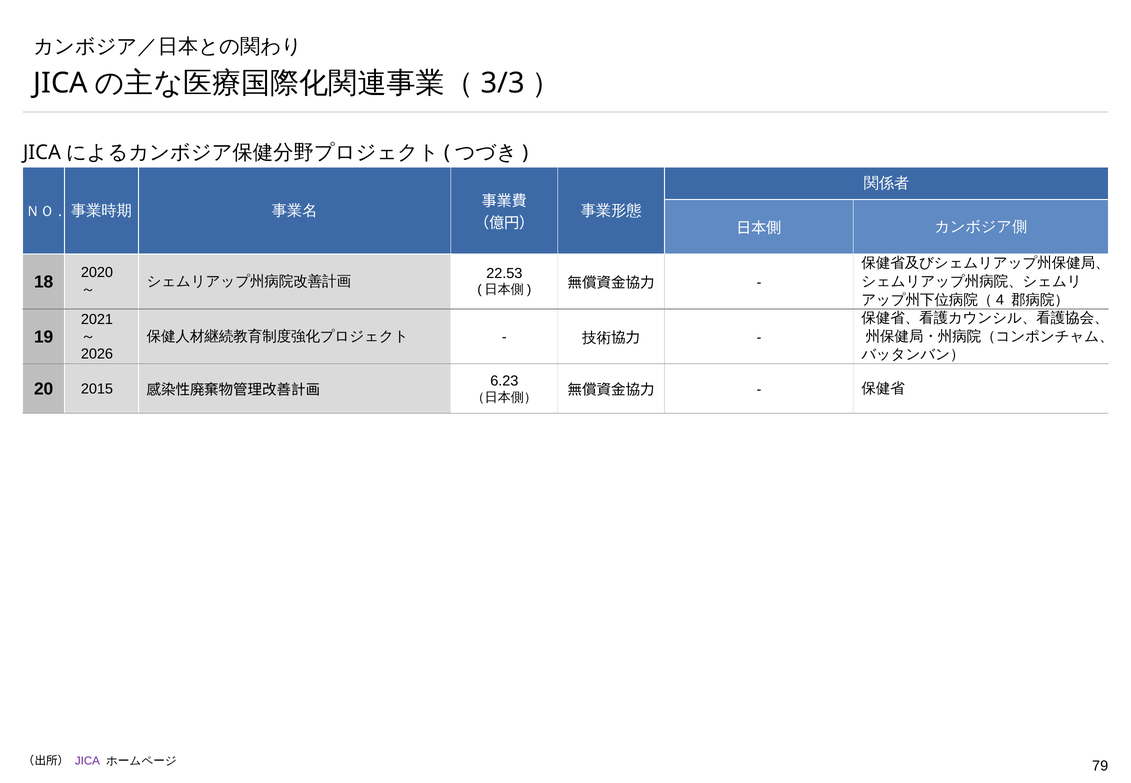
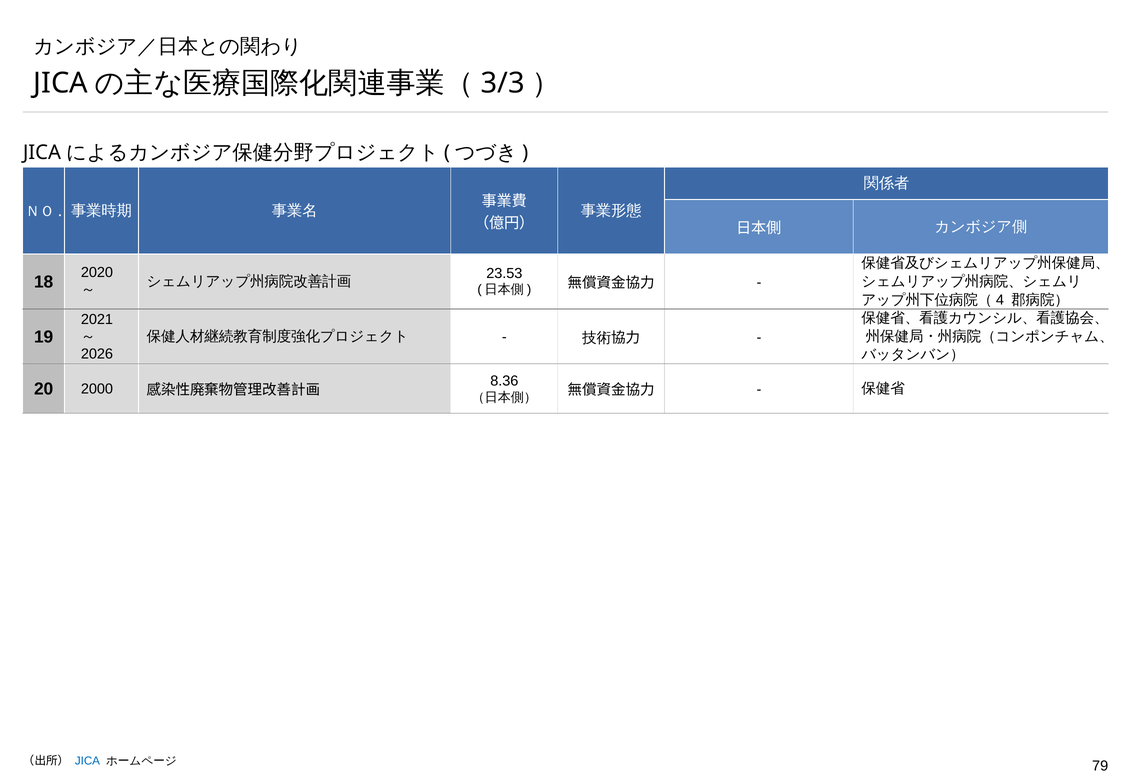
22.53: 22.53 -> 23.53 (504, 274)
6.23: 6.23 -> 8.36 (504, 381)
2015: 2015 -> 2000 (97, 389)
JICA colour: purple -> blue (87, 761)
